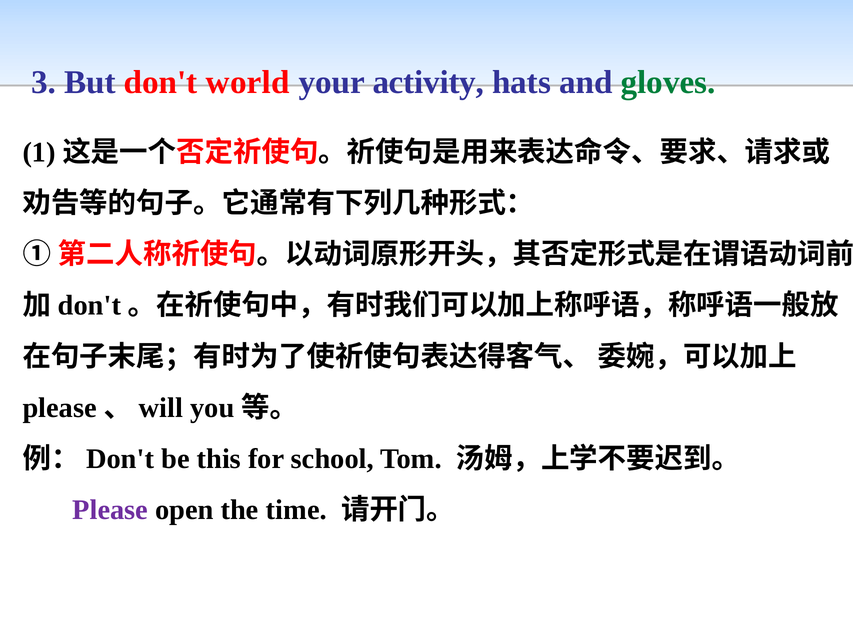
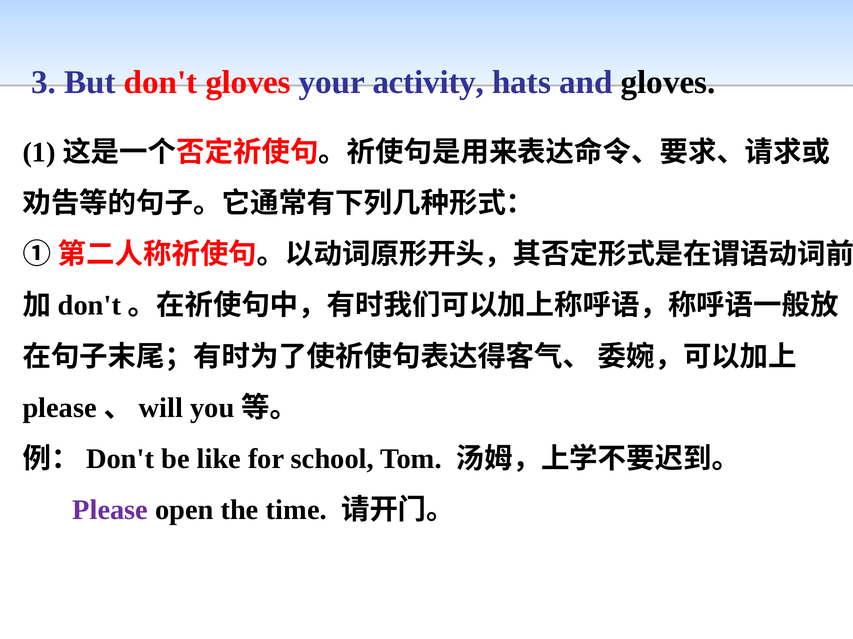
don't world: world -> gloves (248, 82)
gloves colour: green -> black (668, 82)
this: this -> like (219, 459)
